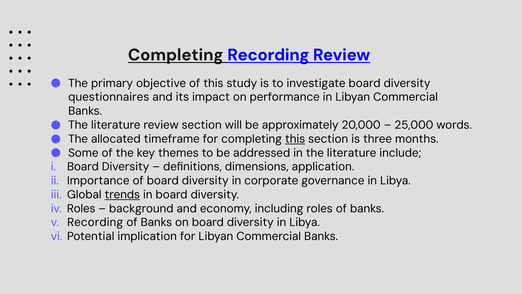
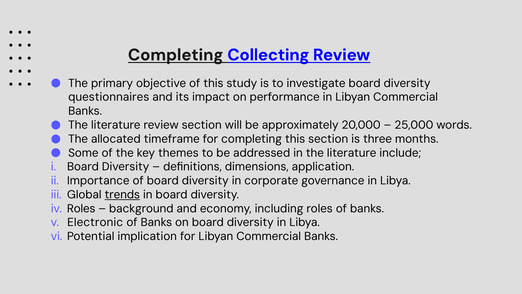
Completing Recording: Recording -> Collecting (268, 55)
this underline: present -> none (295, 139)
Recording: Recording -> Electronic (95, 222)
